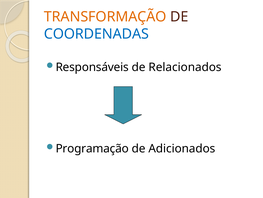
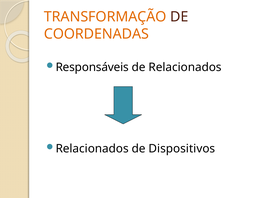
COORDENADAS colour: blue -> orange (96, 34)
Programação: Programação -> Relacionados (92, 148)
Adicionados: Adicionados -> Dispositivos (182, 148)
